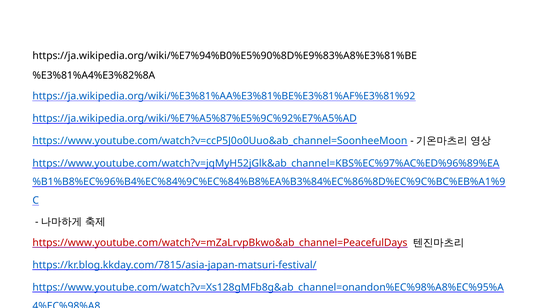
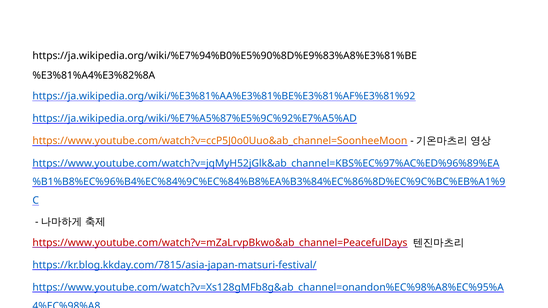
https://www.youtube.com/watch?v=ccP5J0o0Uuo&ab_channel=SoonheeMoon colour: blue -> orange (220, 141)
